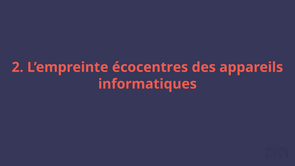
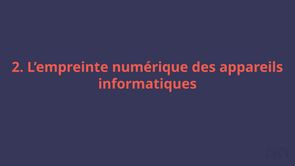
écocentres: écocentres -> numérique (150, 67)
